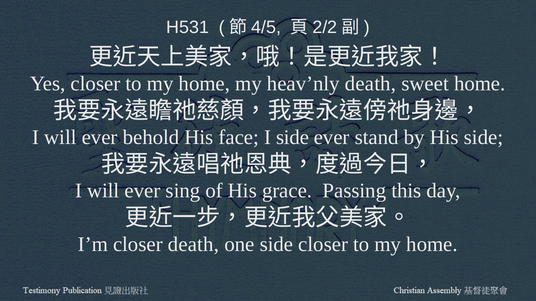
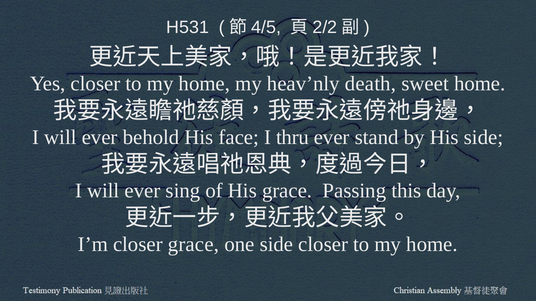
I side: side -> thru (293, 137)
closer death: death -> grace (193, 245)
